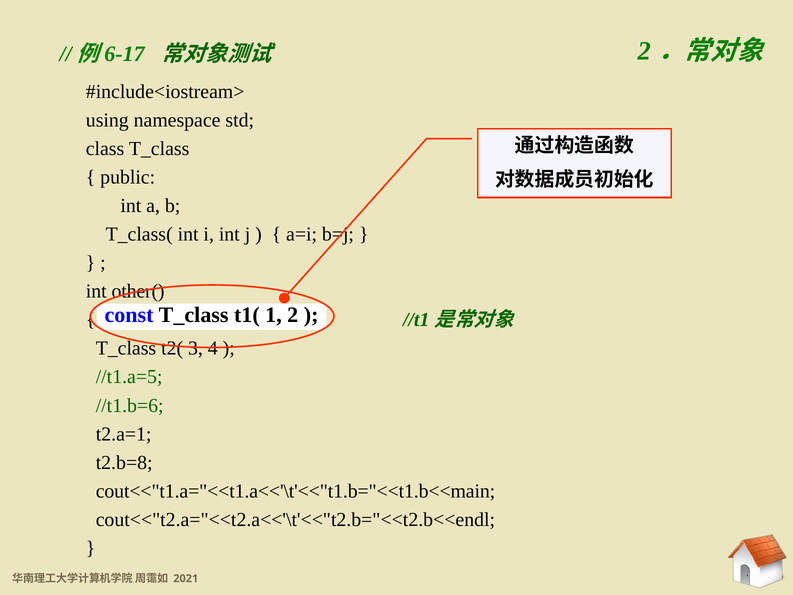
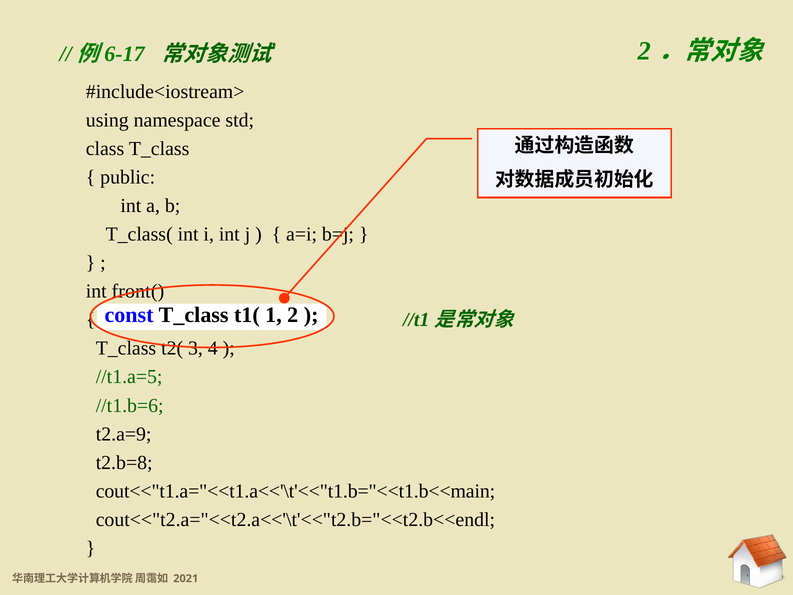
other(: other( -> front( (138, 291)
t2.a=1: t2.a=1 -> t2.a=9 (124, 434)
